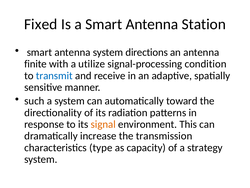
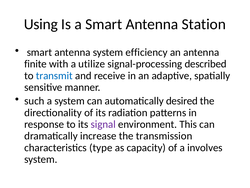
Fixed: Fixed -> Using (41, 24)
directions: directions -> efficiency (147, 52)
condition: condition -> described (206, 64)
toward: toward -> desired (182, 101)
signal colour: orange -> purple (103, 124)
strategy: strategy -> involves (205, 147)
